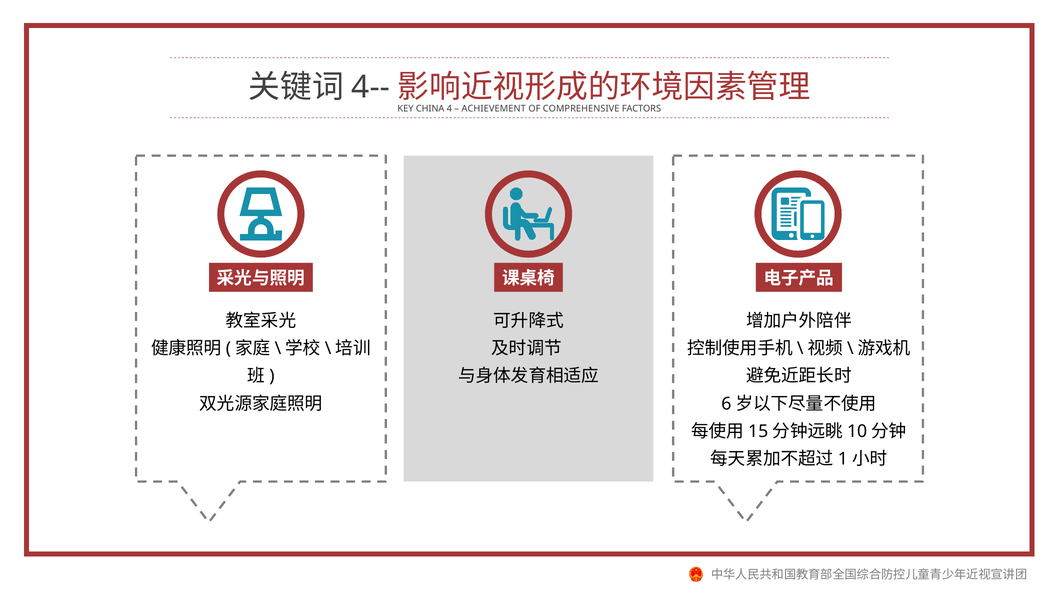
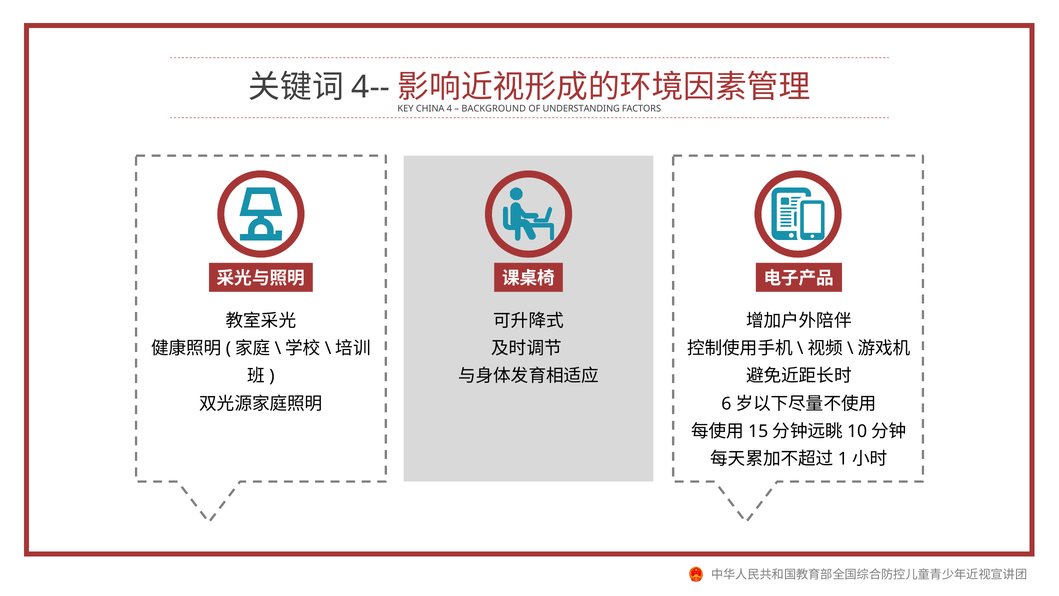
ACHIEVEMENT: ACHIEVEMENT -> BACKGROUND (494, 109)
COMPREHENSIVE: COMPREHENSIVE -> UNDERSTANDING (581, 109)
